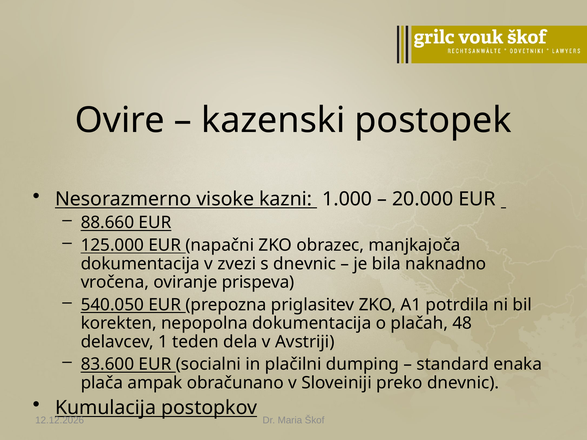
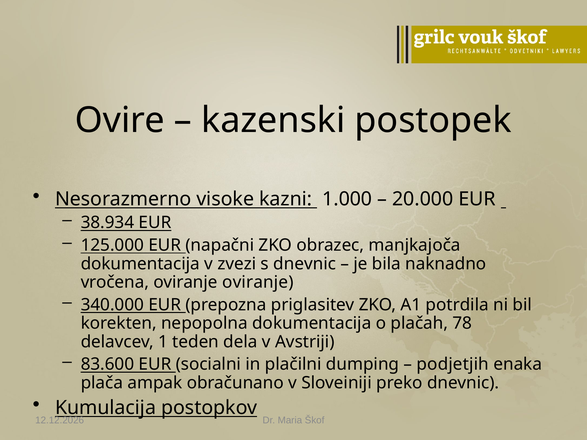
88.660: 88.660 -> 38.934 (107, 223)
oviranje prispeva: prispeva -> oviranje (258, 282)
540.050: 540.050 -> 340.000 (112, 305)
48: 48 -> 78 (462, 323)
standard: standard -> podjetjih (453, 365)
